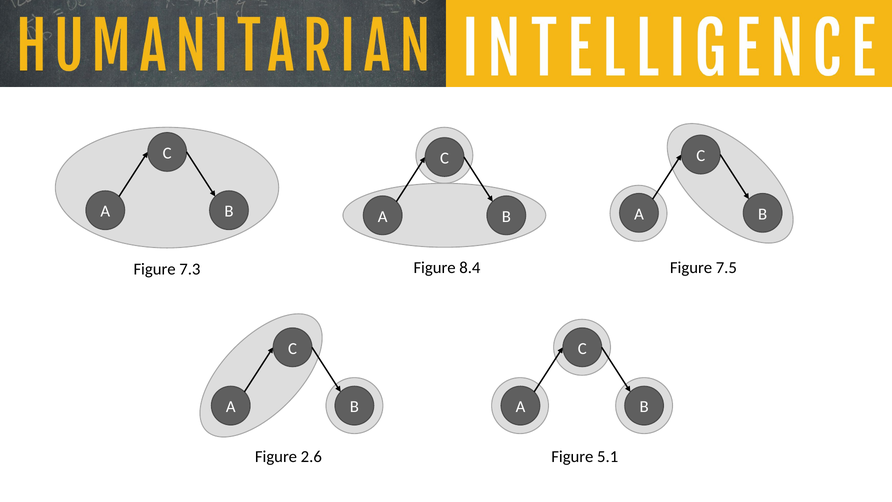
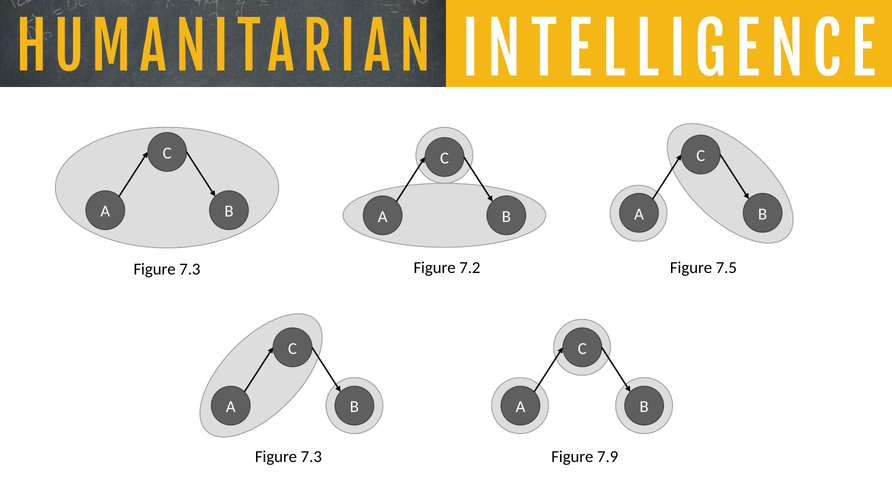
8.4: 8.4 -> 7.2 (470, 268)
2.6: 2.6 -> 7.3 (311, 456)
5.1: 5.1 -> 7.9 (608, 456)
